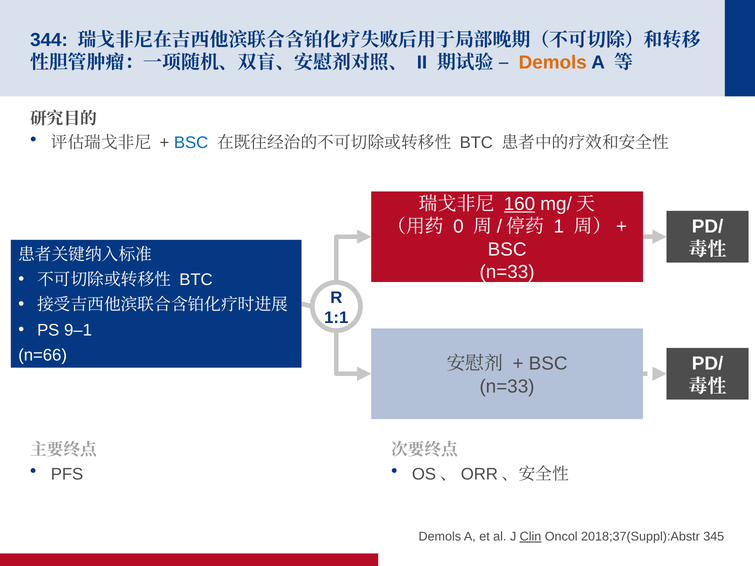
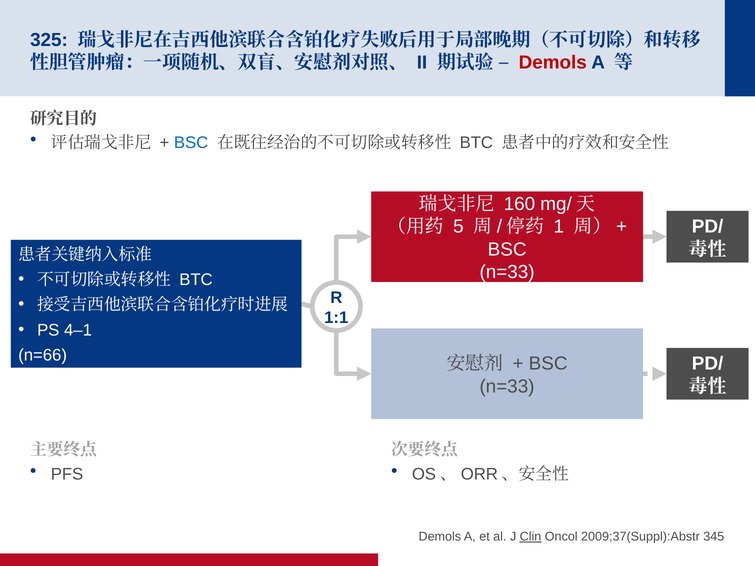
344: 344 -> 325 (49, 40)
Demols colour: orange -> red (553, 63)
160 underline: present -> none (519, 204)
0: 0 -> 5 (458, 227)
9–1: 9–1 -> 4–1 (78, 330)
2018;37(Suppl):Abstr: 2018;37(Suppl):Abstr -> 2009;37(Suppl):Abstr (640, 537)
